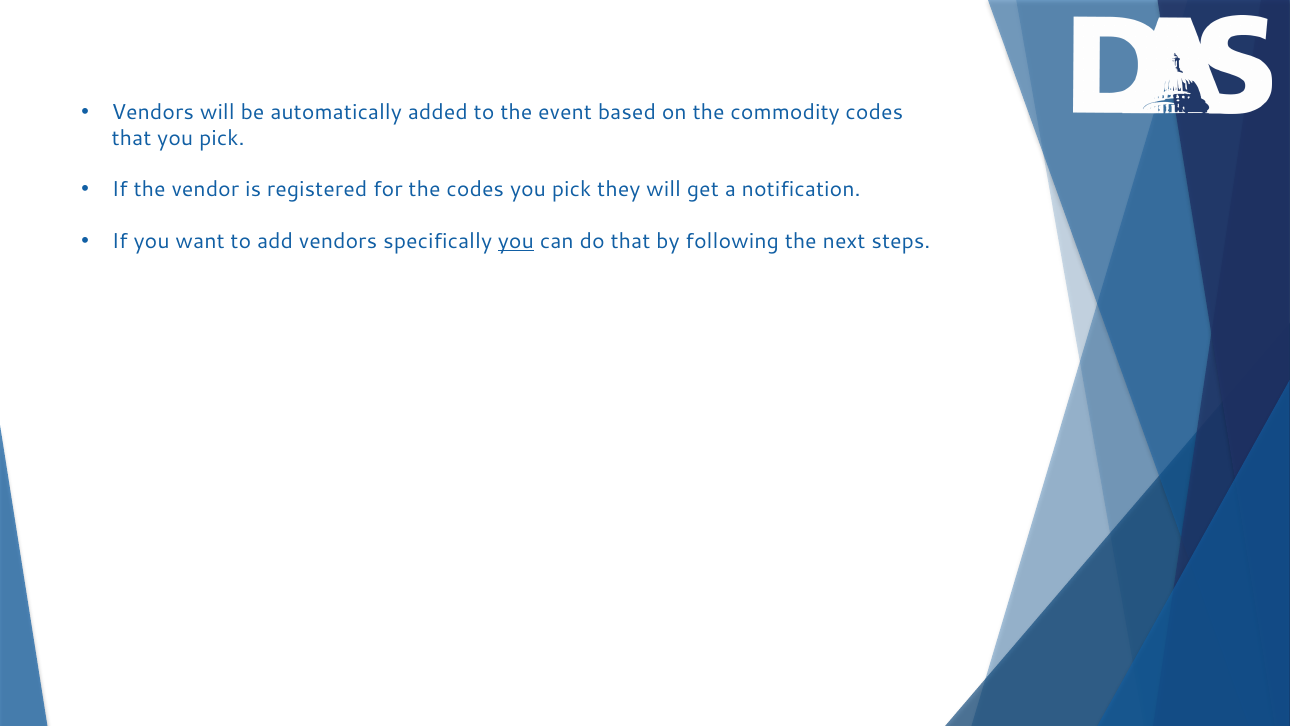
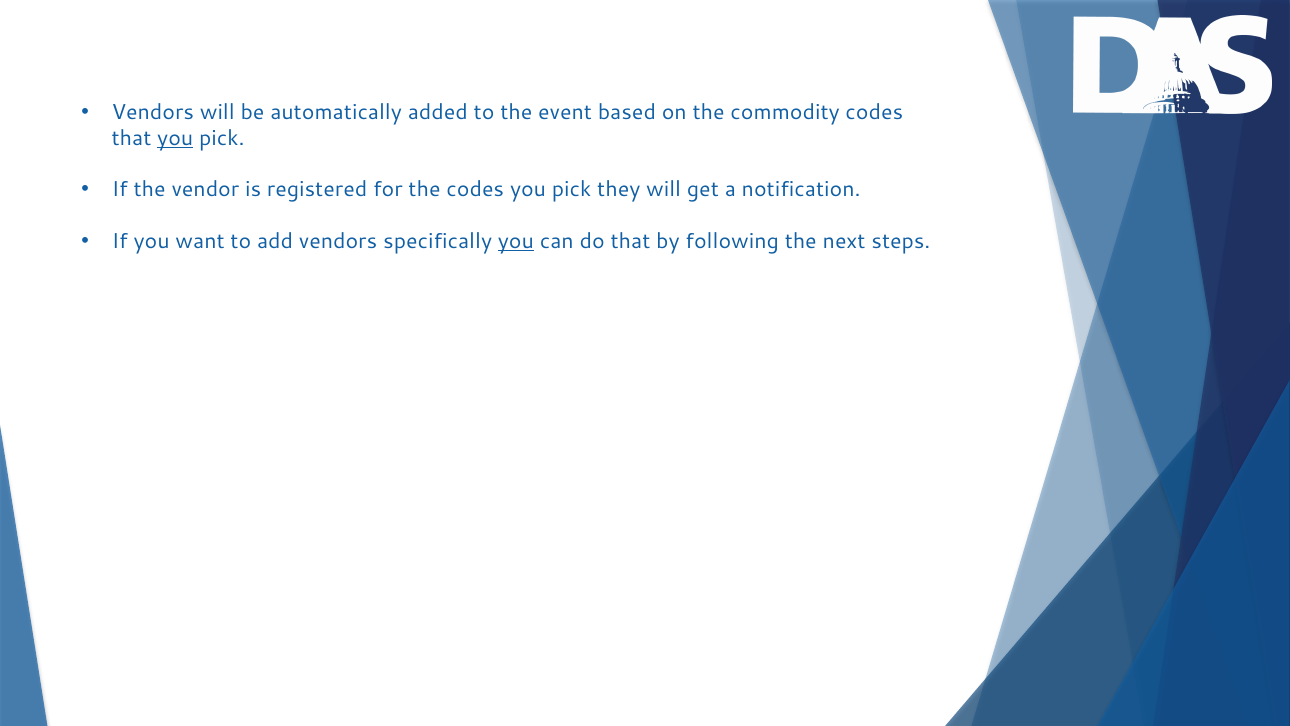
you underline: none -> present (175, 138)
